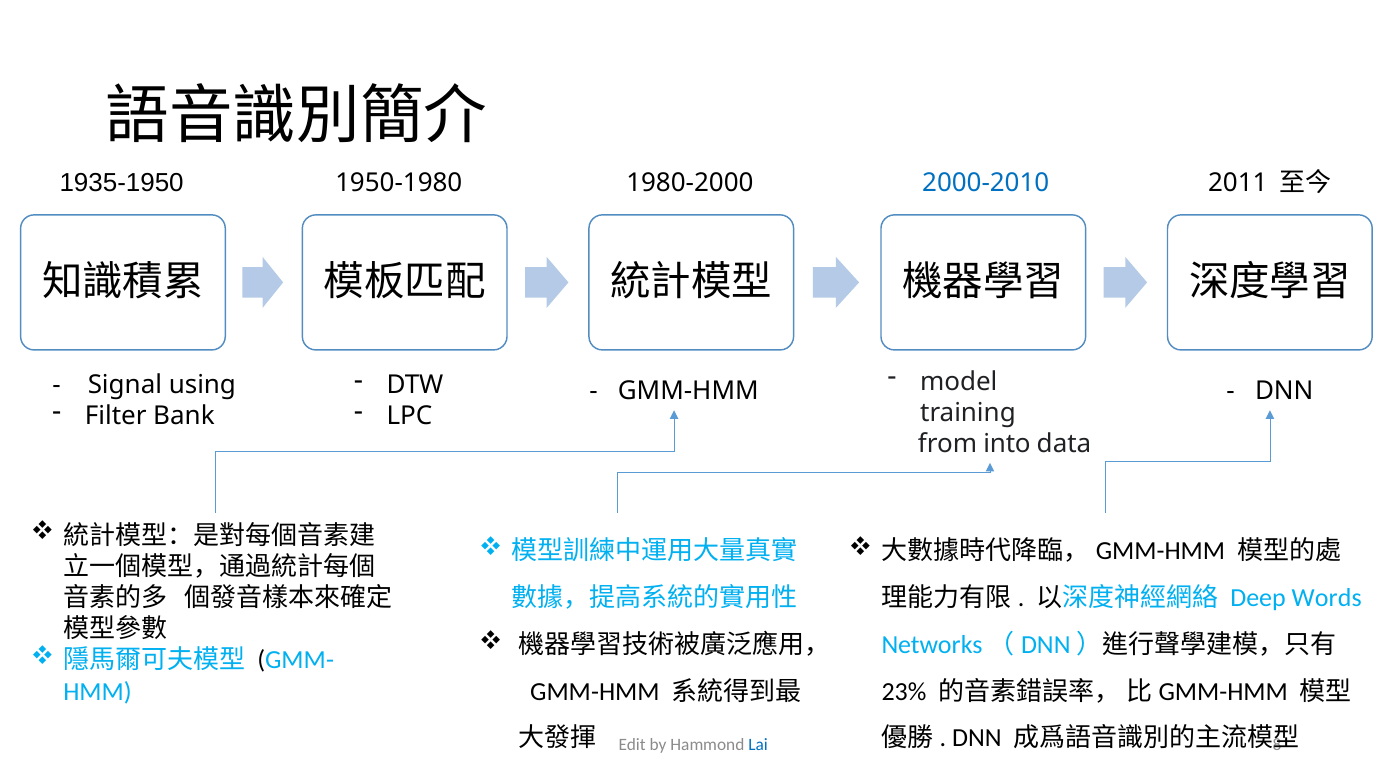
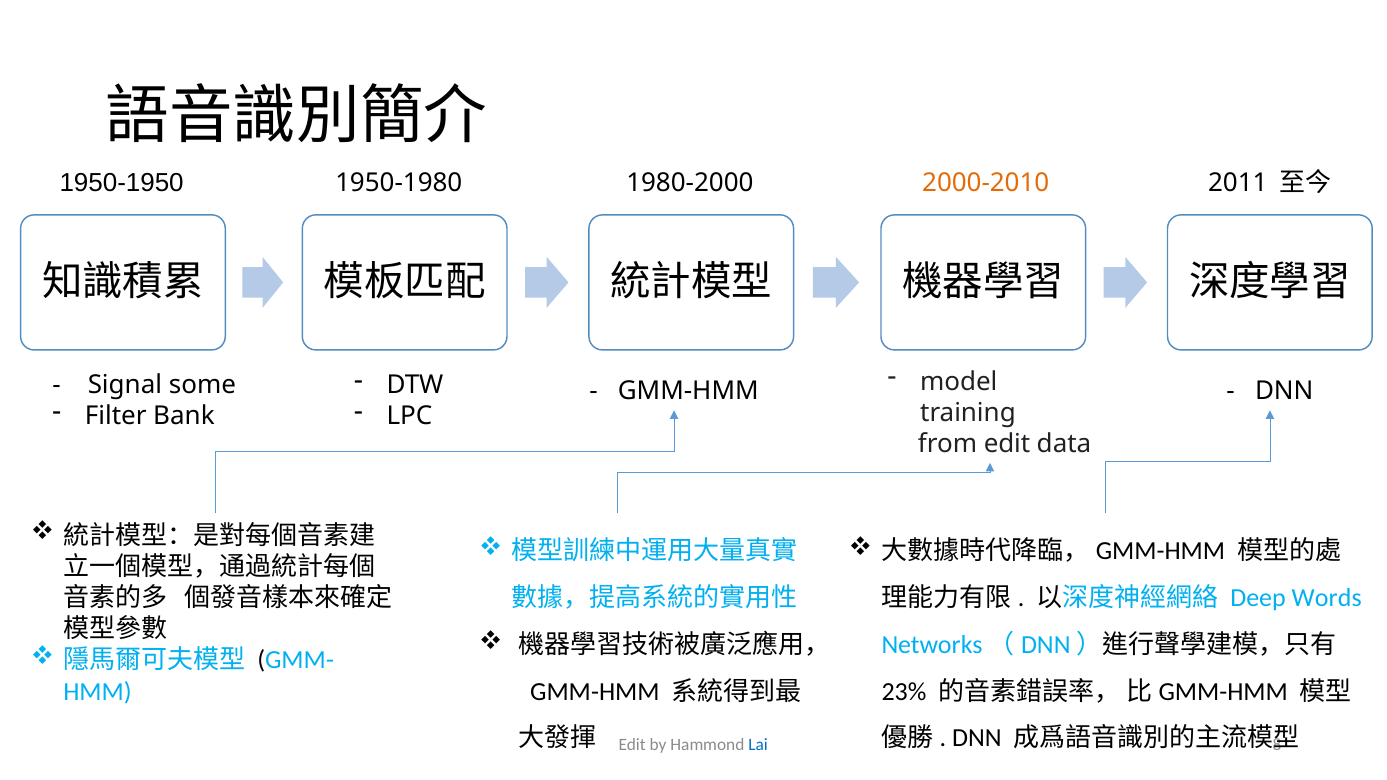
1935-1950: 1935-1950 -> 1950-1950 (122, 183)
2000-2010 colour: blue -> orange (986, 183)
using: using -> some (202, 385)
from into: into -> edit (1007, 444)
